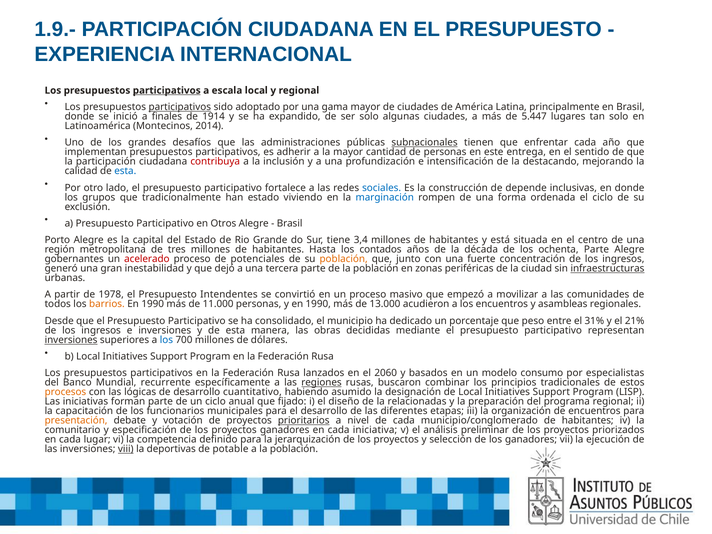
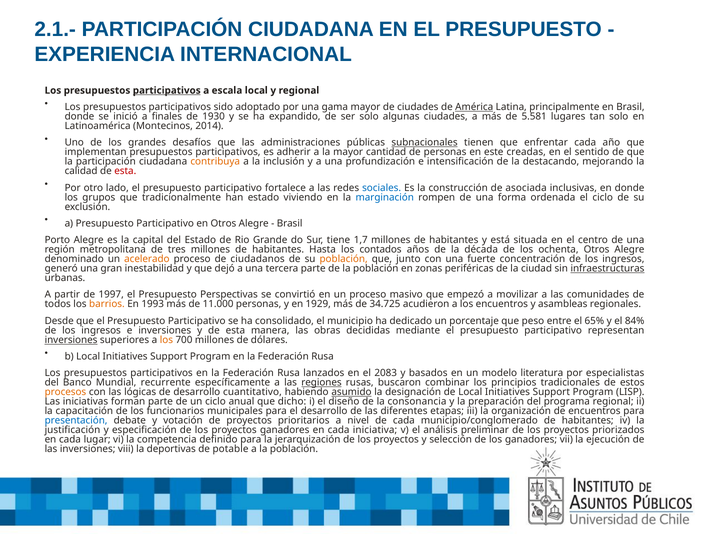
1.9.-: 1.9.- -> 2.1.- (55, 29)
participativos underline: present -> none (180, 107)
América underline: none -> present (474, 107)
1914: 1914 -> 1930 (214, 117)
5.447: 5.447 -> 5.581 (534, 117)
entrega: entrega -> creadas (526, 152)
contribuya colour: red -> orange (215, 162)
esta colour: blue -> red (125, 171)
depende: depende -> asociada (526, 188)
3,4: 3,4 -> 1,7 (361, 240)
ochenta Parte: Parte -> Otros (597, 250)
gobernantes: gobernantes -> denominado (74, 259)
acelerado colour: red -> orange (147, 259)
potenciales: potenciales -> ciudadanos (258, 259)
1978: 1978 -> 1997 (111, 295)
Intendentes: Intendentes -> Perspectivas (229, 295)
1990: 1990 -> 1993 (153, 304)
y en 1990: 1990 -> 1929 (318, 304)
13.000: 13.000 -> 34.725 (385, 304)
31%: 31% -> 65% (594, 321)
21%: 21% -> 84% (635, 321)
los colour: blue -> orange (166, 340)
2060: 2060 -> 2083 (386, 373)
consumo: consumo -> literatura (542, 373)
asumido underline: none -> present (351, 392)
fijado: fijado -> dicho (292, 402)
relacionadas: relacionadas -> consonancia (417, 402)
presentación colour: orange -> blue (76, 421)
prioritarios underline: present -> none (304, 421)
comunitario: comunitario -> justificación (72, 430)
viii underline: present -> none (126, 449)
